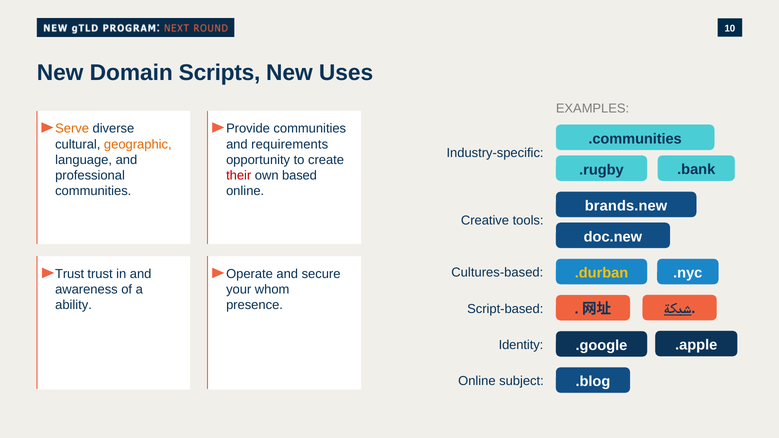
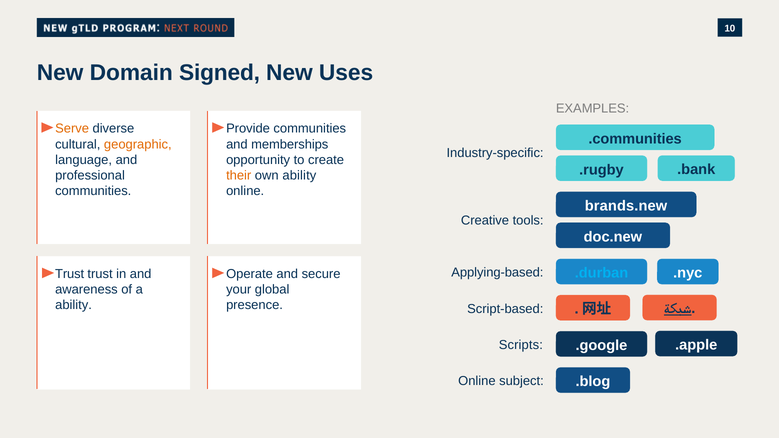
Scripts: Scripts -> Signed (220, 73)
requirements: requirements -> memberships (290, 144)
their colour: red -> orange (239, 175)
own based: based -> ability (299, 175)
.durban colour: yellow -> light blue (602, 273)
Cultures-based: Cultures-based -> Applying-based (497, 273)
whom: whom -> global (272, 290)
Identity: Identity -> Scripts (521, 345)
